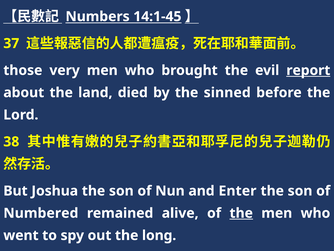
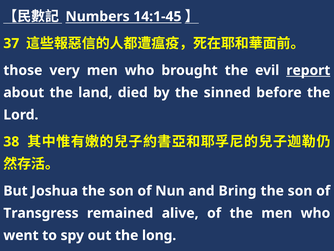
Enter: Enter -> Bring (237, 191)
Numbered: Numbered -> Transgress (41, 213)
the underline: present -> none (241, 213)
